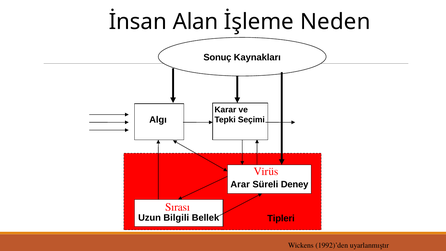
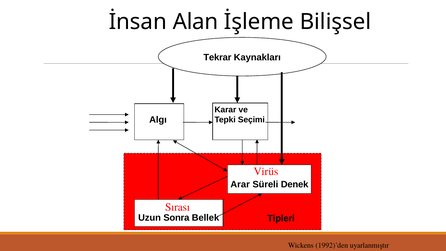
Neden: Neden -> Bilişsel (335, 22)
Sonuç: Sonuç -> Tekrar (217, 57)
Deney: Deney -> Denek (295, 184)
Bilgili: Bilgili -> Sonra (176, 218)
